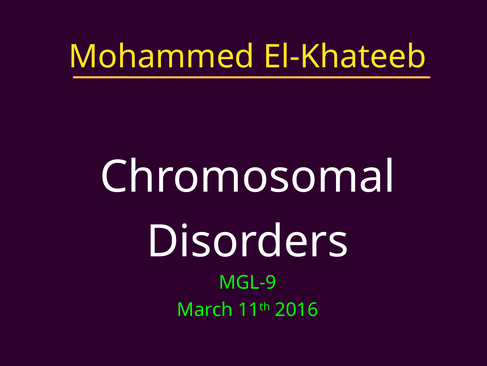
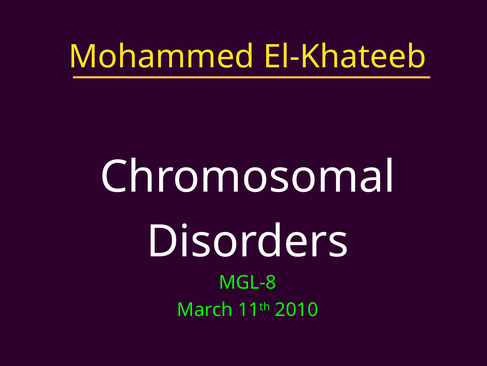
MGL-9: MGL-9 -> MGL-8 (248, 282)
2016: 2016 -> 2010 (297, 309)
